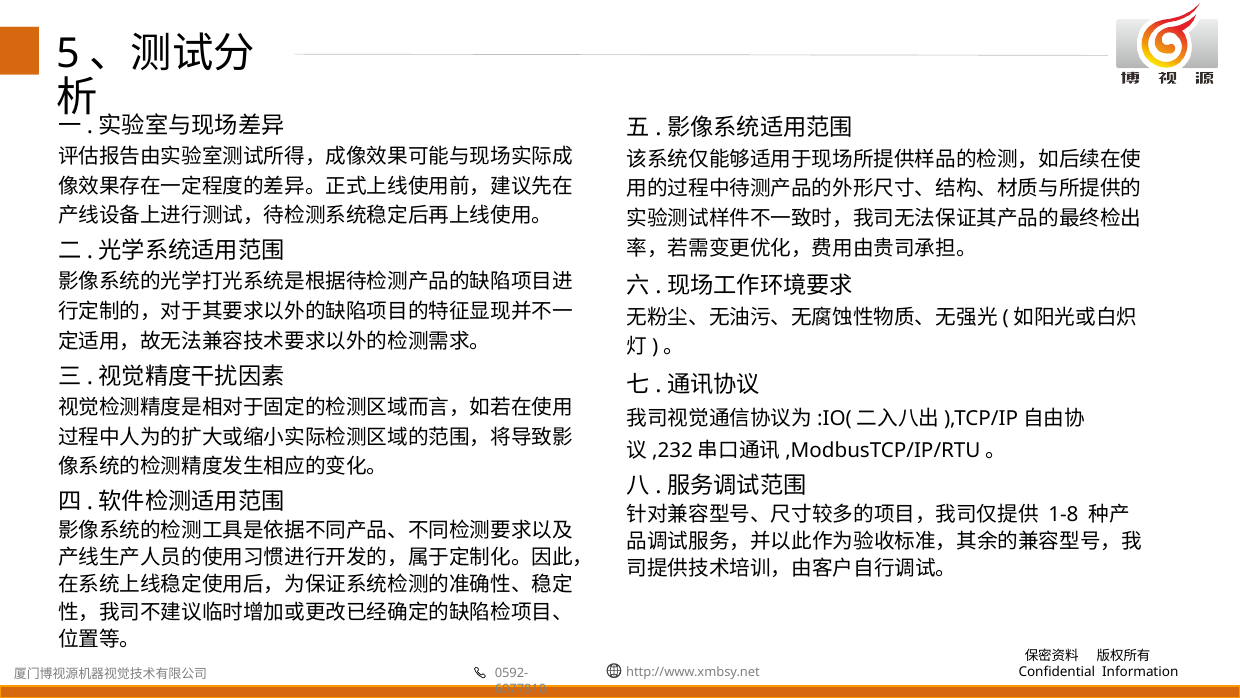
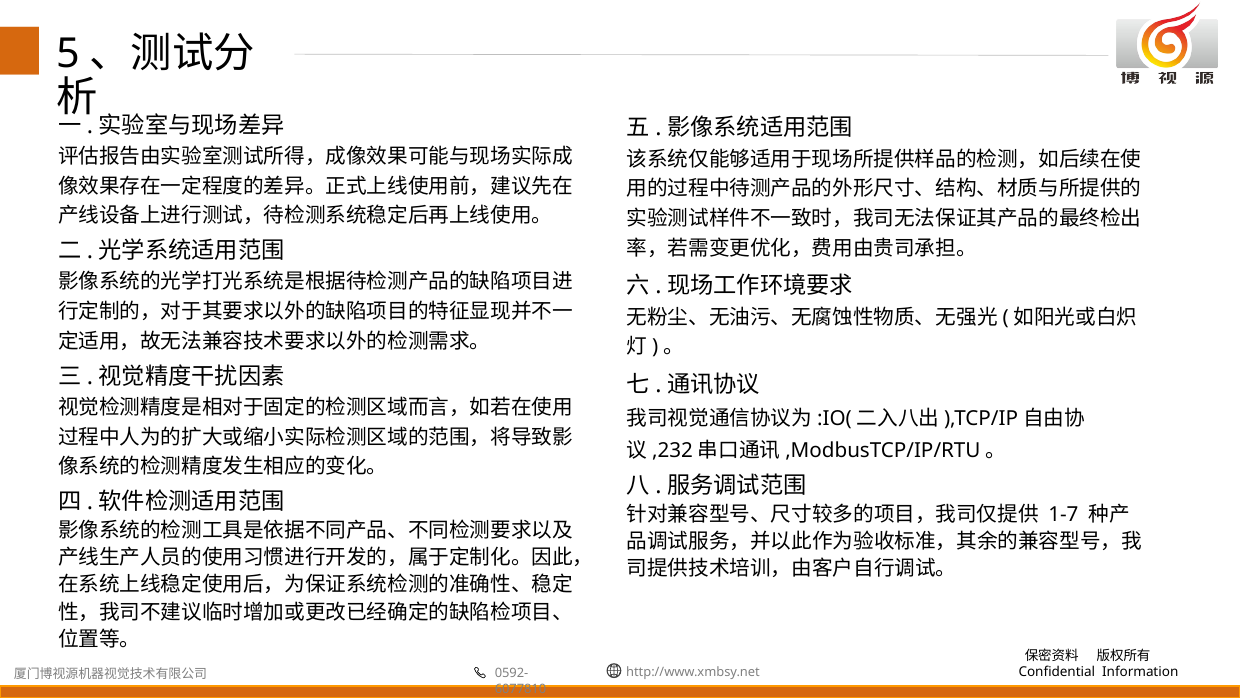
1-8: 1-8 -> 1-7 (1063, 514)
